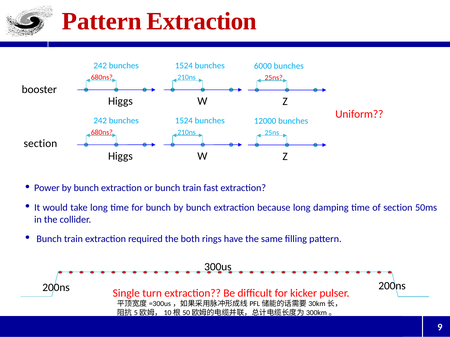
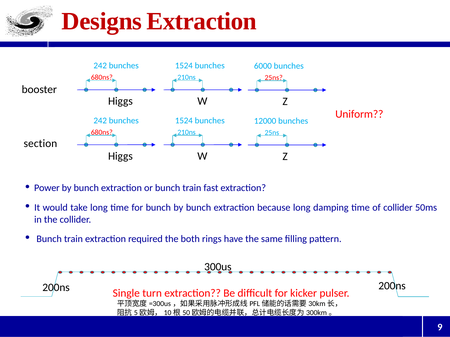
Pattern: Pattern -> Designs (102, 21)
of section: section -> collider (398, 208)
